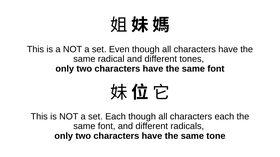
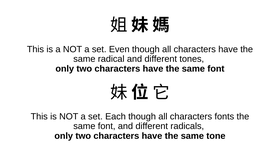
characters each: each -> fonts (224, 117)
